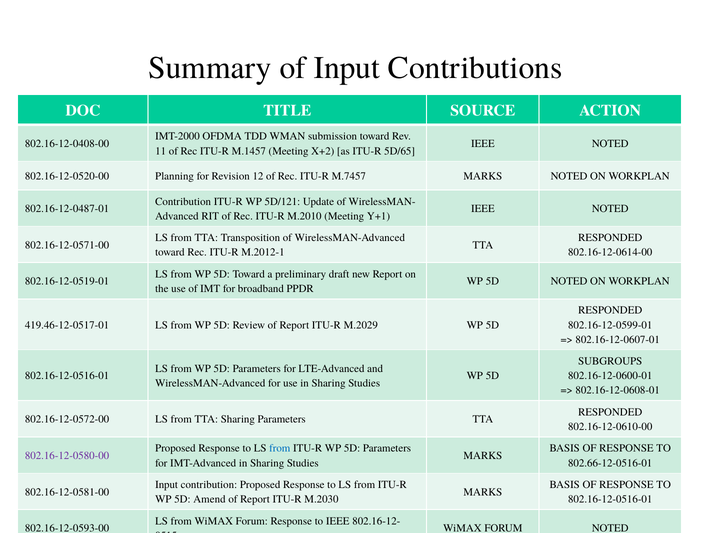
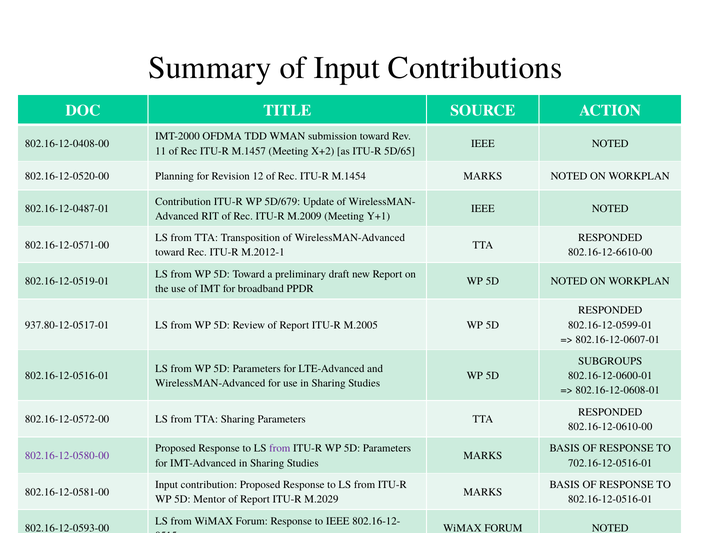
M.7457: M.7457 -> M.1454 (349, 176)
5D/121: 5D/121 -> 5D/679 (282, 202)
M.2010: M.2010 -> M.2009 (304, 216)
802.16-12-0614-00: 802.16-12-0614-00 -> 802.16-12-6610-00 (610, 252)
419.46-12-0517-01: 419.46-12-0517-01 -> 937.80-12-0517-01 (67, 325)
M.2029: M.2029 -> M.2005 (361, 325)
from colour: blue -> purple (280, 449)
802.66-12-0516-01: 802.66-12-0516-01 -> 702.16-12-0516-01 (610, 463)
Amend: Amend -> Mentor (209, 499)
M.2030: M.2030 -> M.2029 (321, 499)
